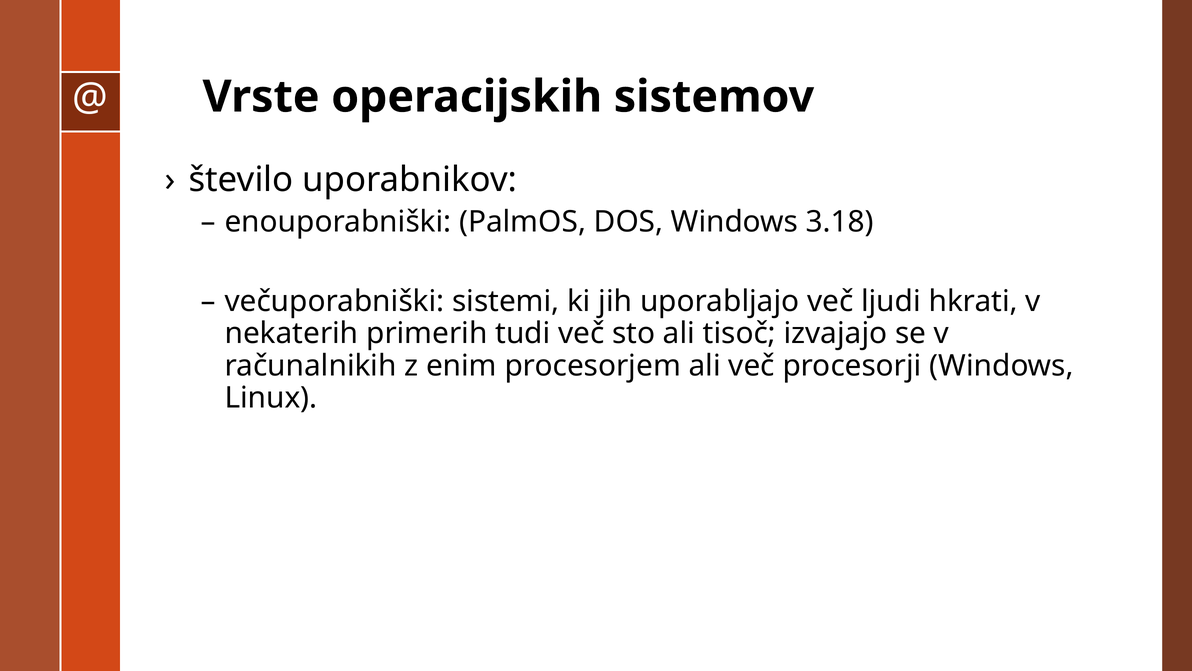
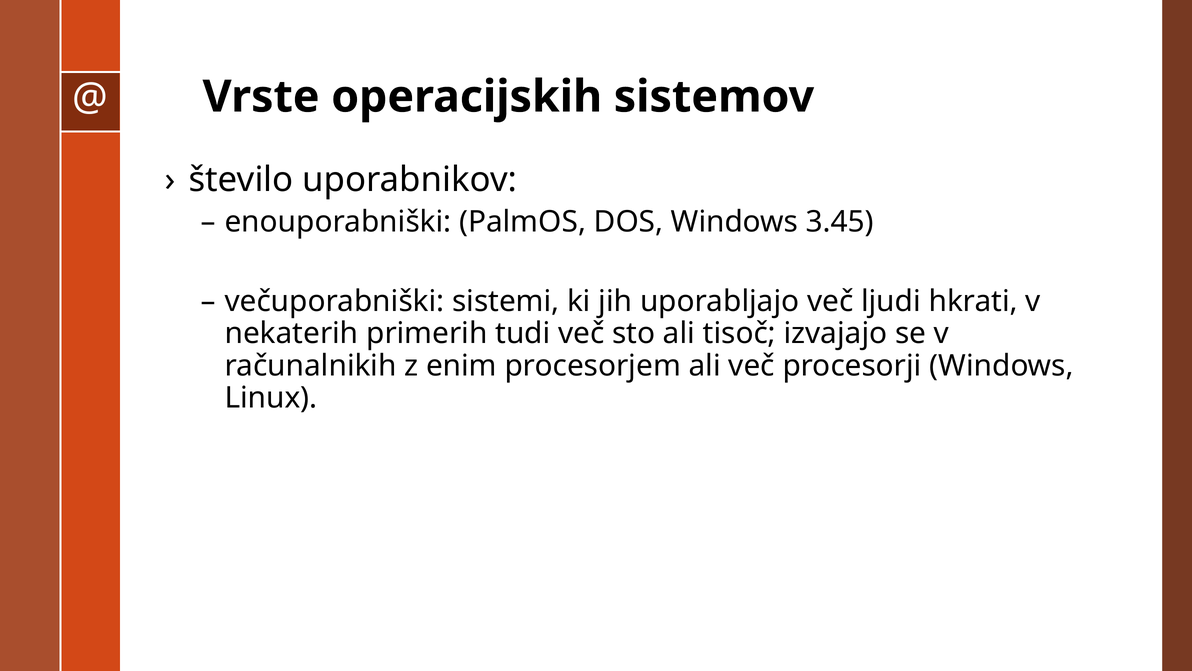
3.18: 3.18 -> 3.45 (840, 222)
